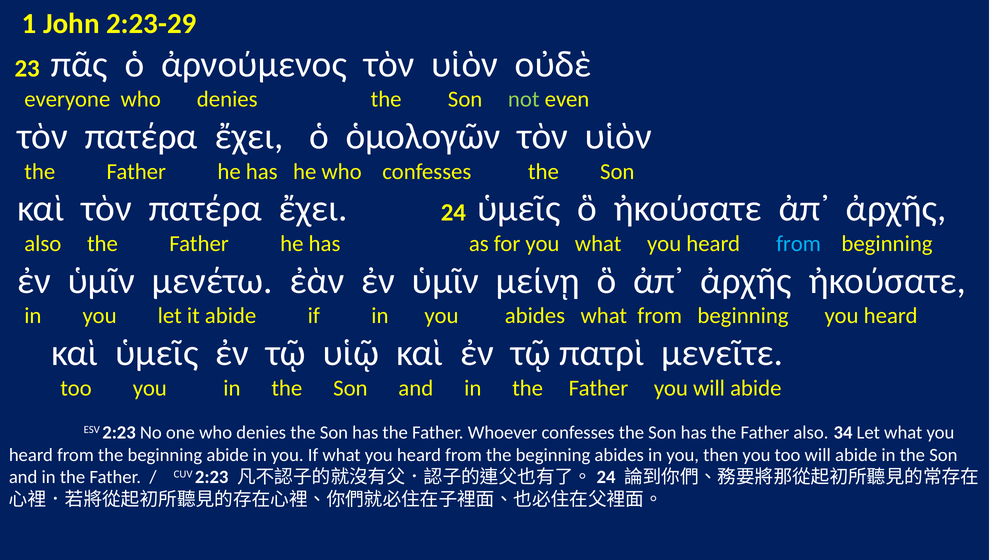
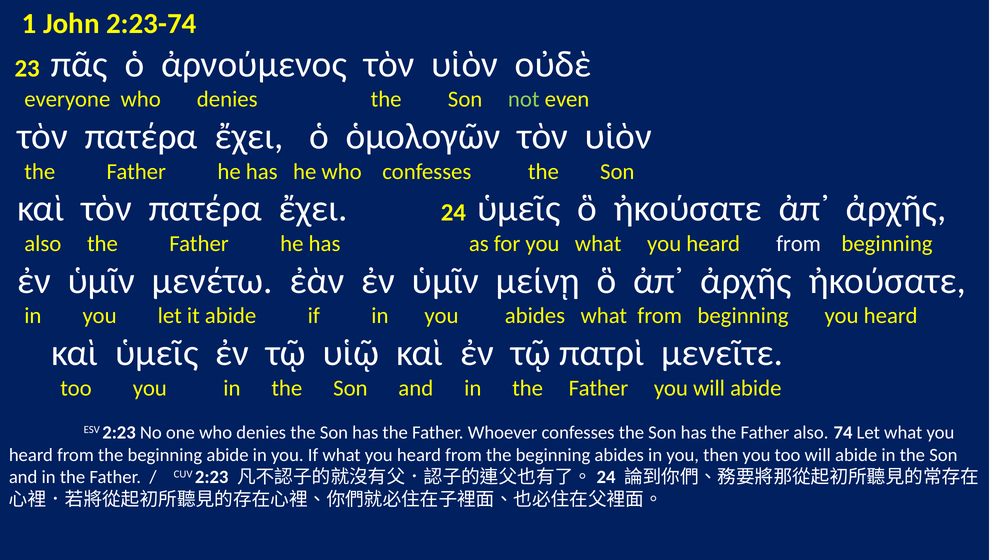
2:23-29: 2:23-29 -> 2:23-74 (151, 24)
from colour: light blue -> white (799, 244)
34: 34 -> 74 (843, 433)
